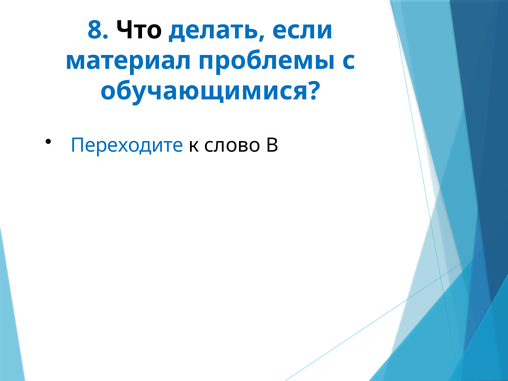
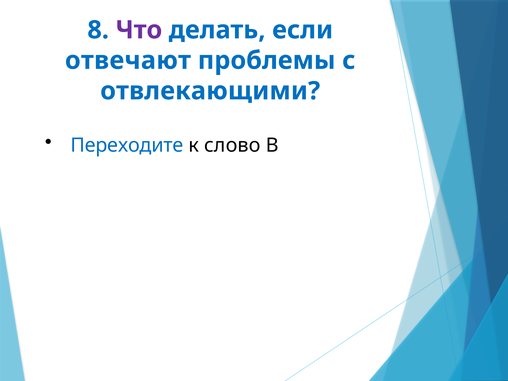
Что colour: black -> purple (139, 30)
материал: материал -> отвечают (128, 60)
обучающимися: обучающимися -> отвлекающими (210, 91)
